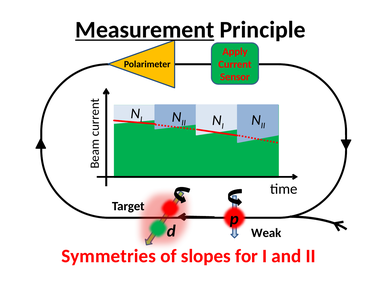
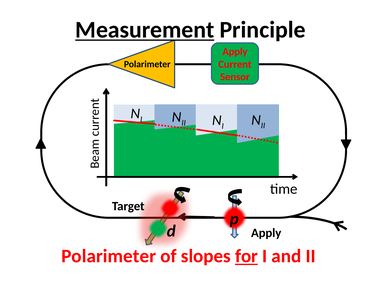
Weak: Weak -> Apply (266, 233)
Symmetries: Symmetries -> Polarimeter (109, 256)
for underline: none -> present (247, 256)
